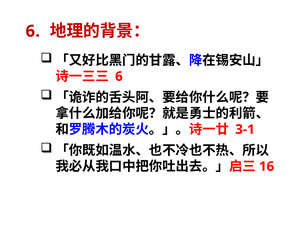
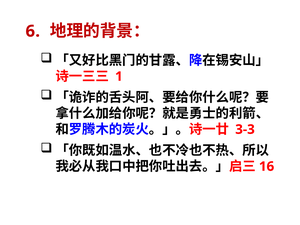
6: 6 -> 1 (119, 76)
3-1: 3-1 -> 3-3 (245, 129)
